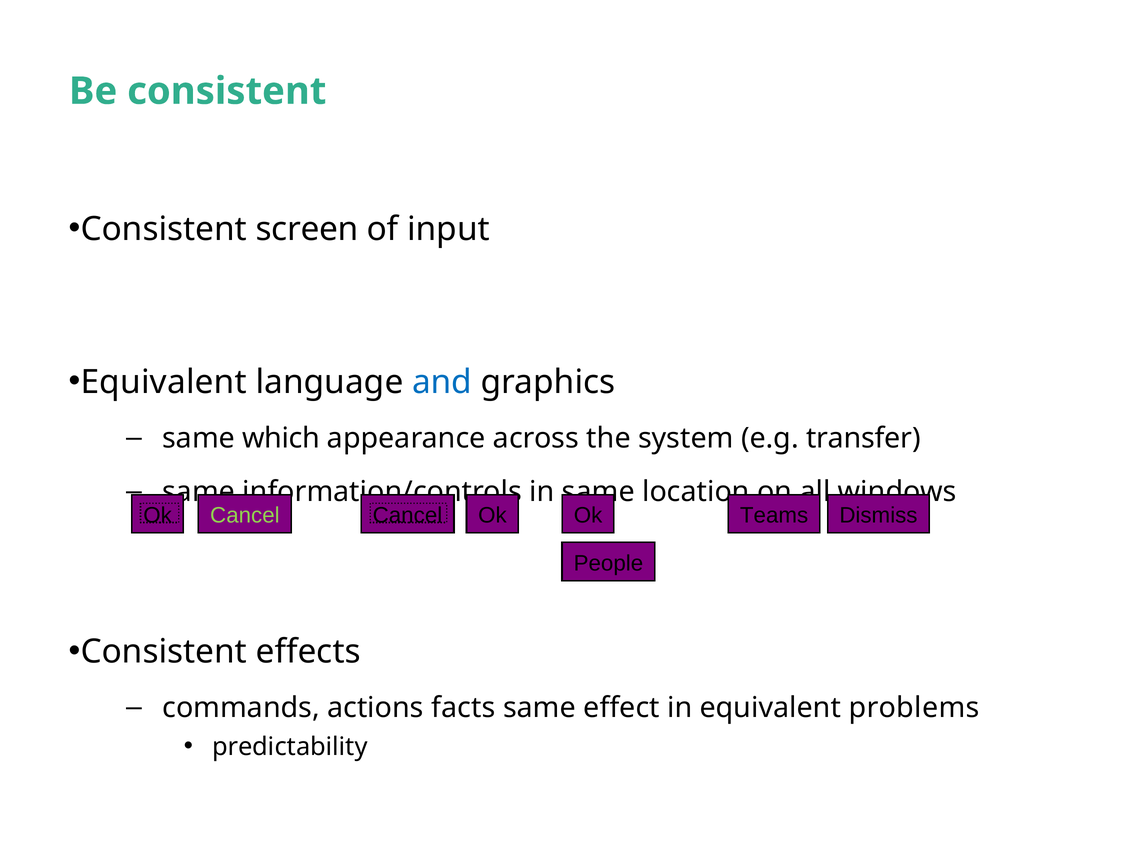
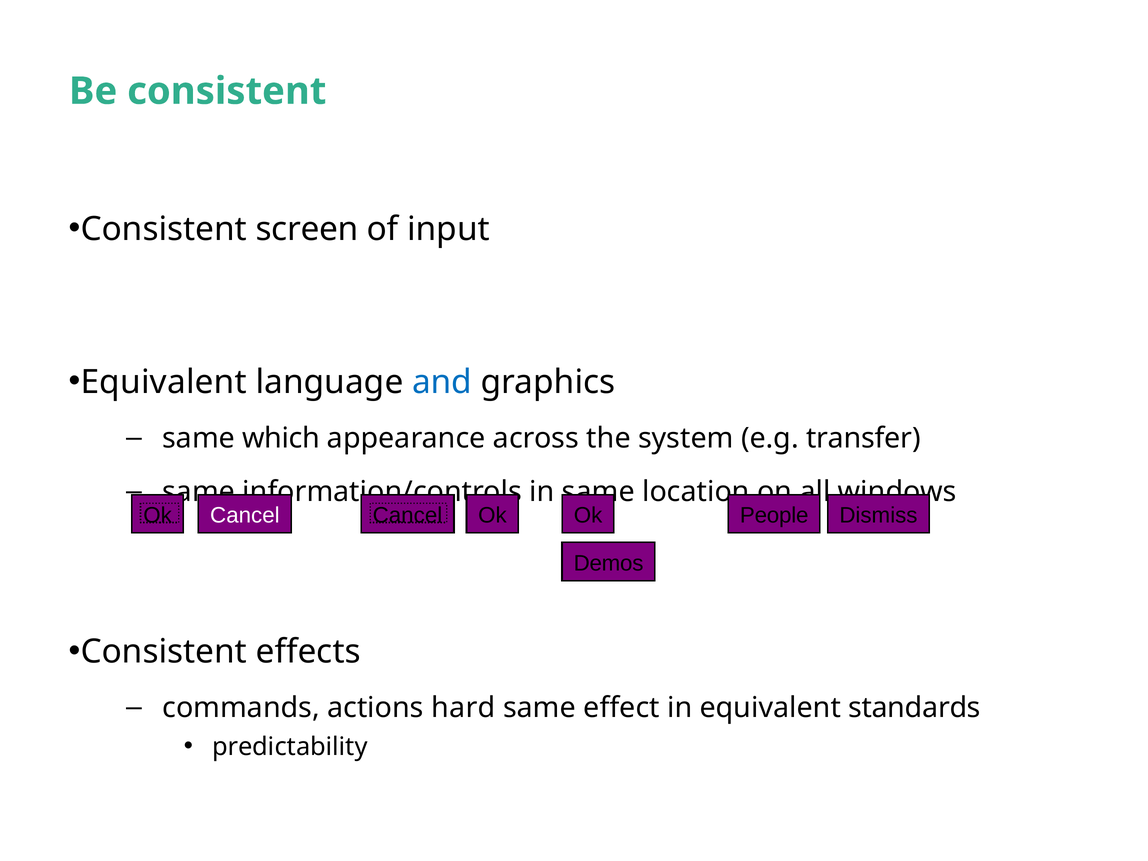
Cancel colour: light green -> white (245, 515)
Teams: Teams -> People (774, 515)
People: People -> Demos (609, 563)
facts: facts -> hard (463, 708)
problems: problems -> standards (914, 708)
